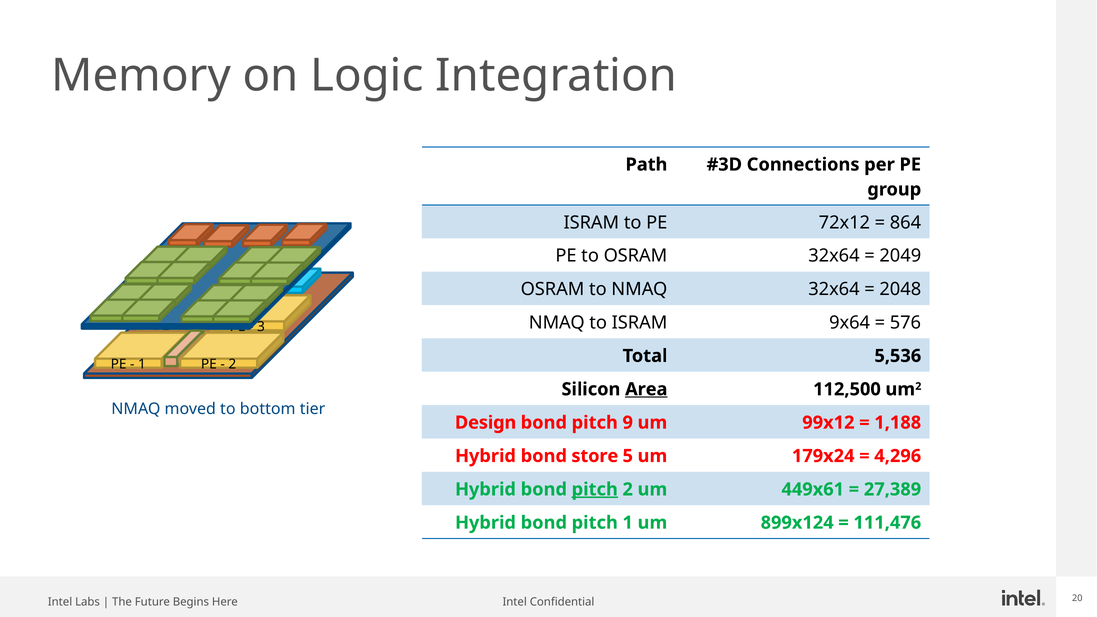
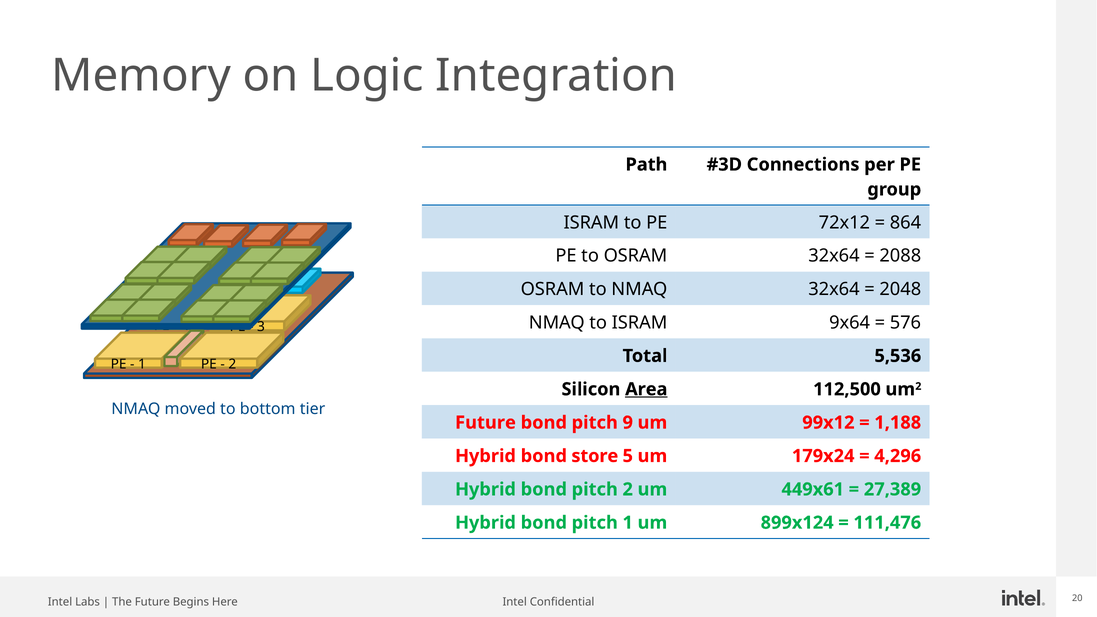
2049: 2049 -> 2088 (900, 256)
Design: Design -> Future (485, 423)
pitch underline: present -> none (595, 489)
